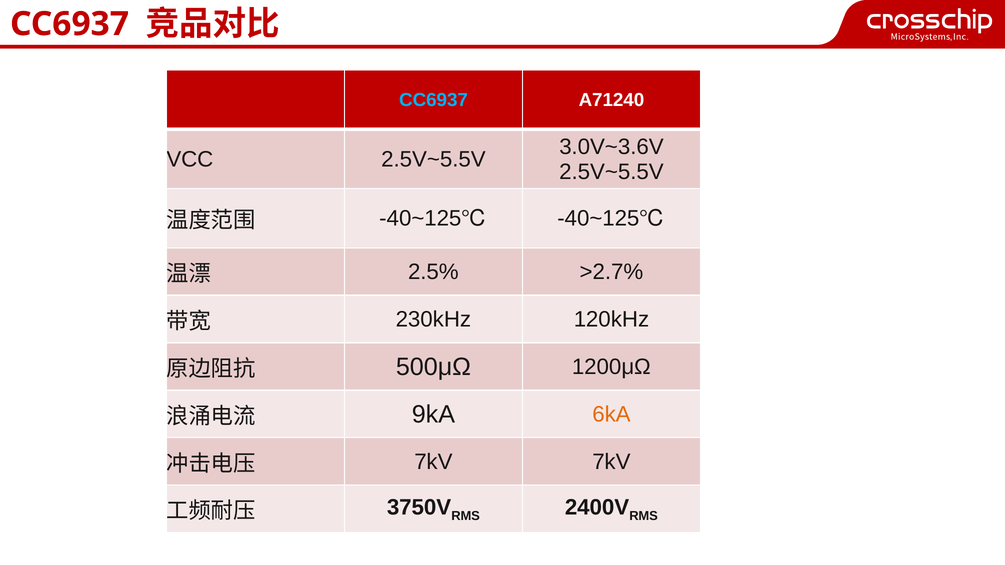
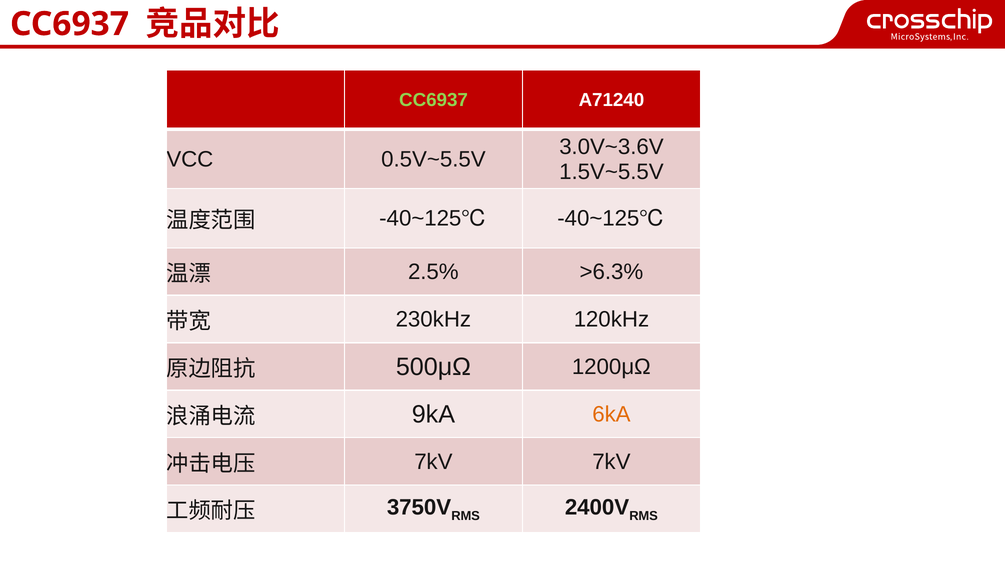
CC6937 colour: light blue -> light green (433, 100)
VCC 2.5V~5.5V: 2.5V~5.5V -> 0.5V~5.5V (433, 159)
2.5V~5.5V: 2.5V~5.5V -> 1.5V~5.5V (611, 172)
>2.7%: >2.7% -> >6.3% (611, 272)
